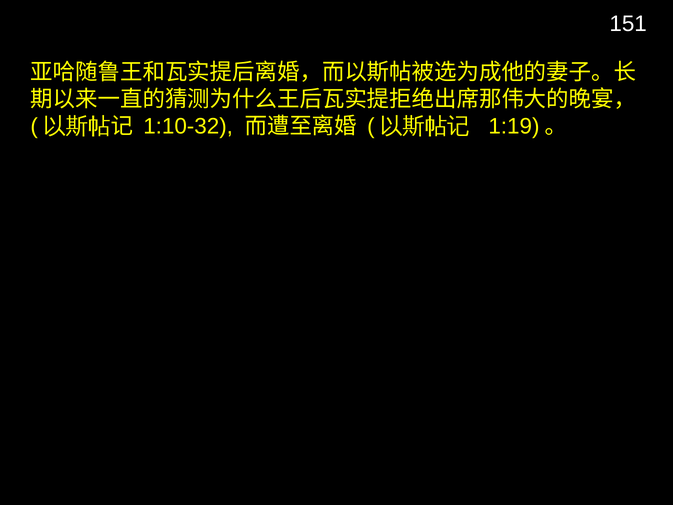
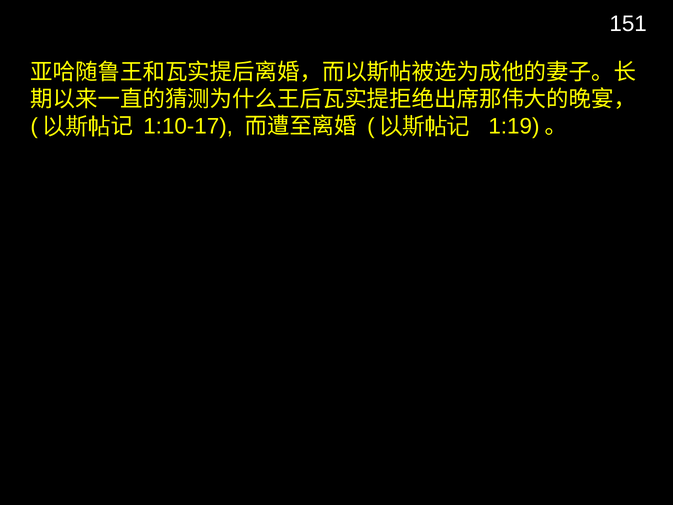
1:10-32: 1:10-32 -> 1:10-17 (188, 126)
